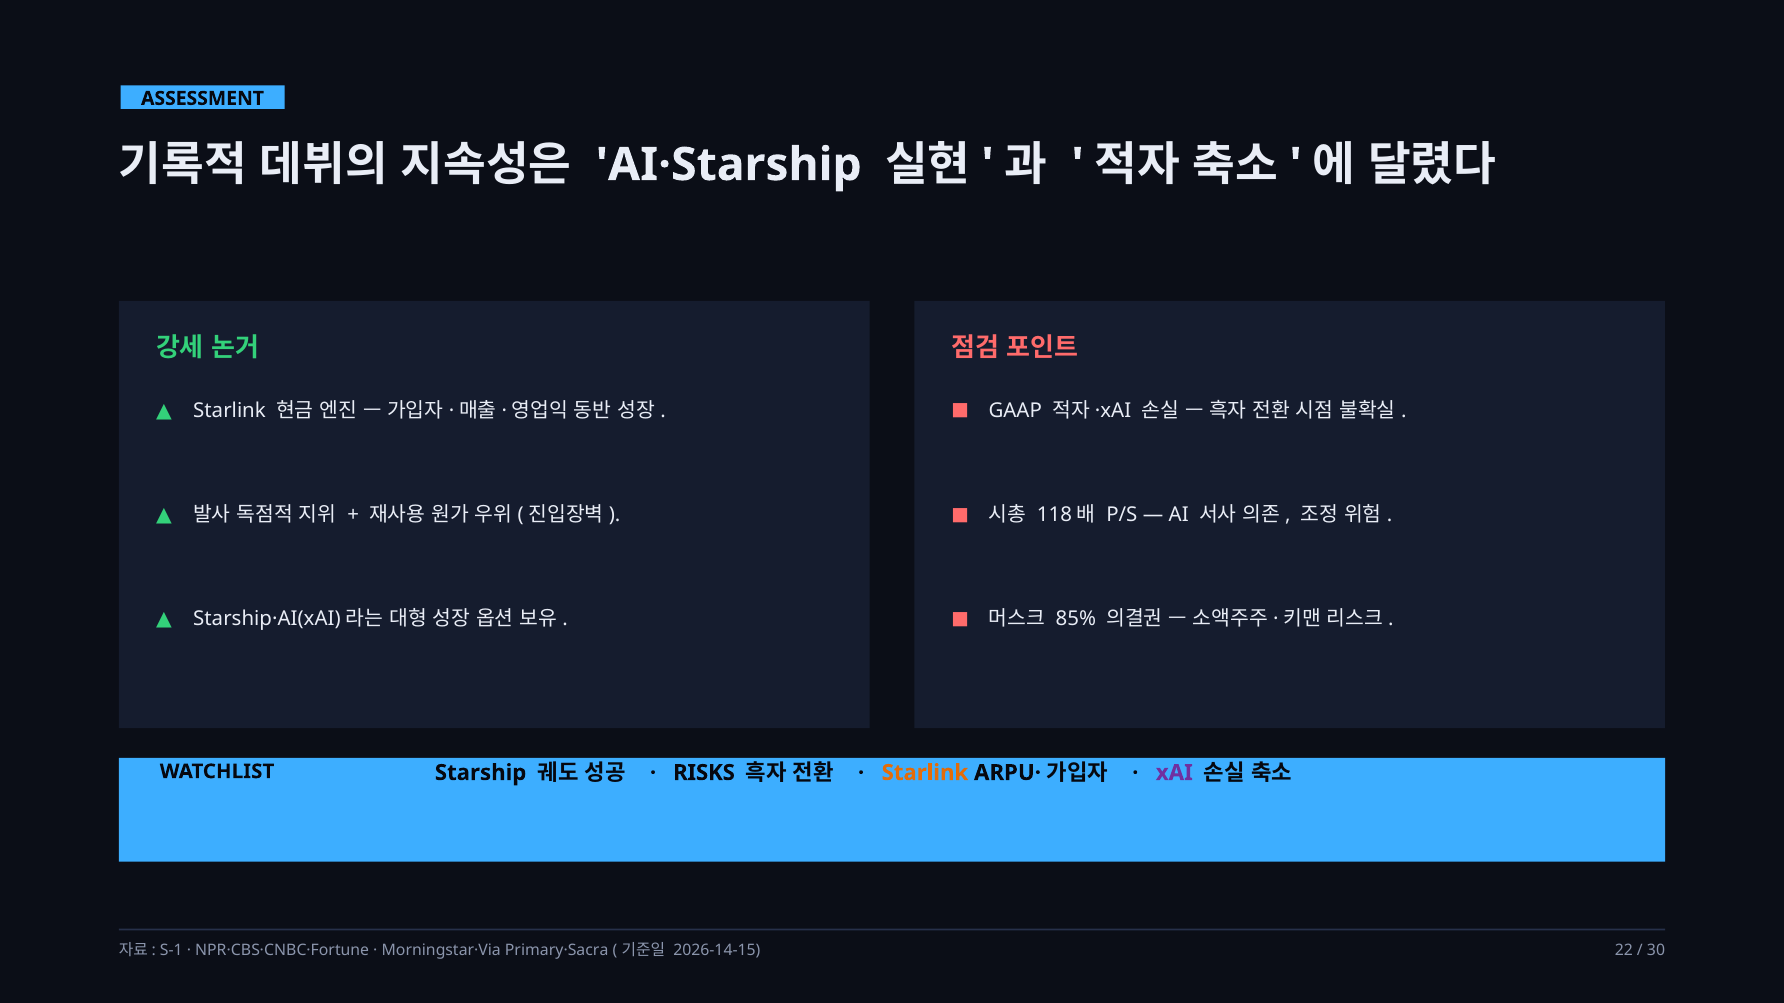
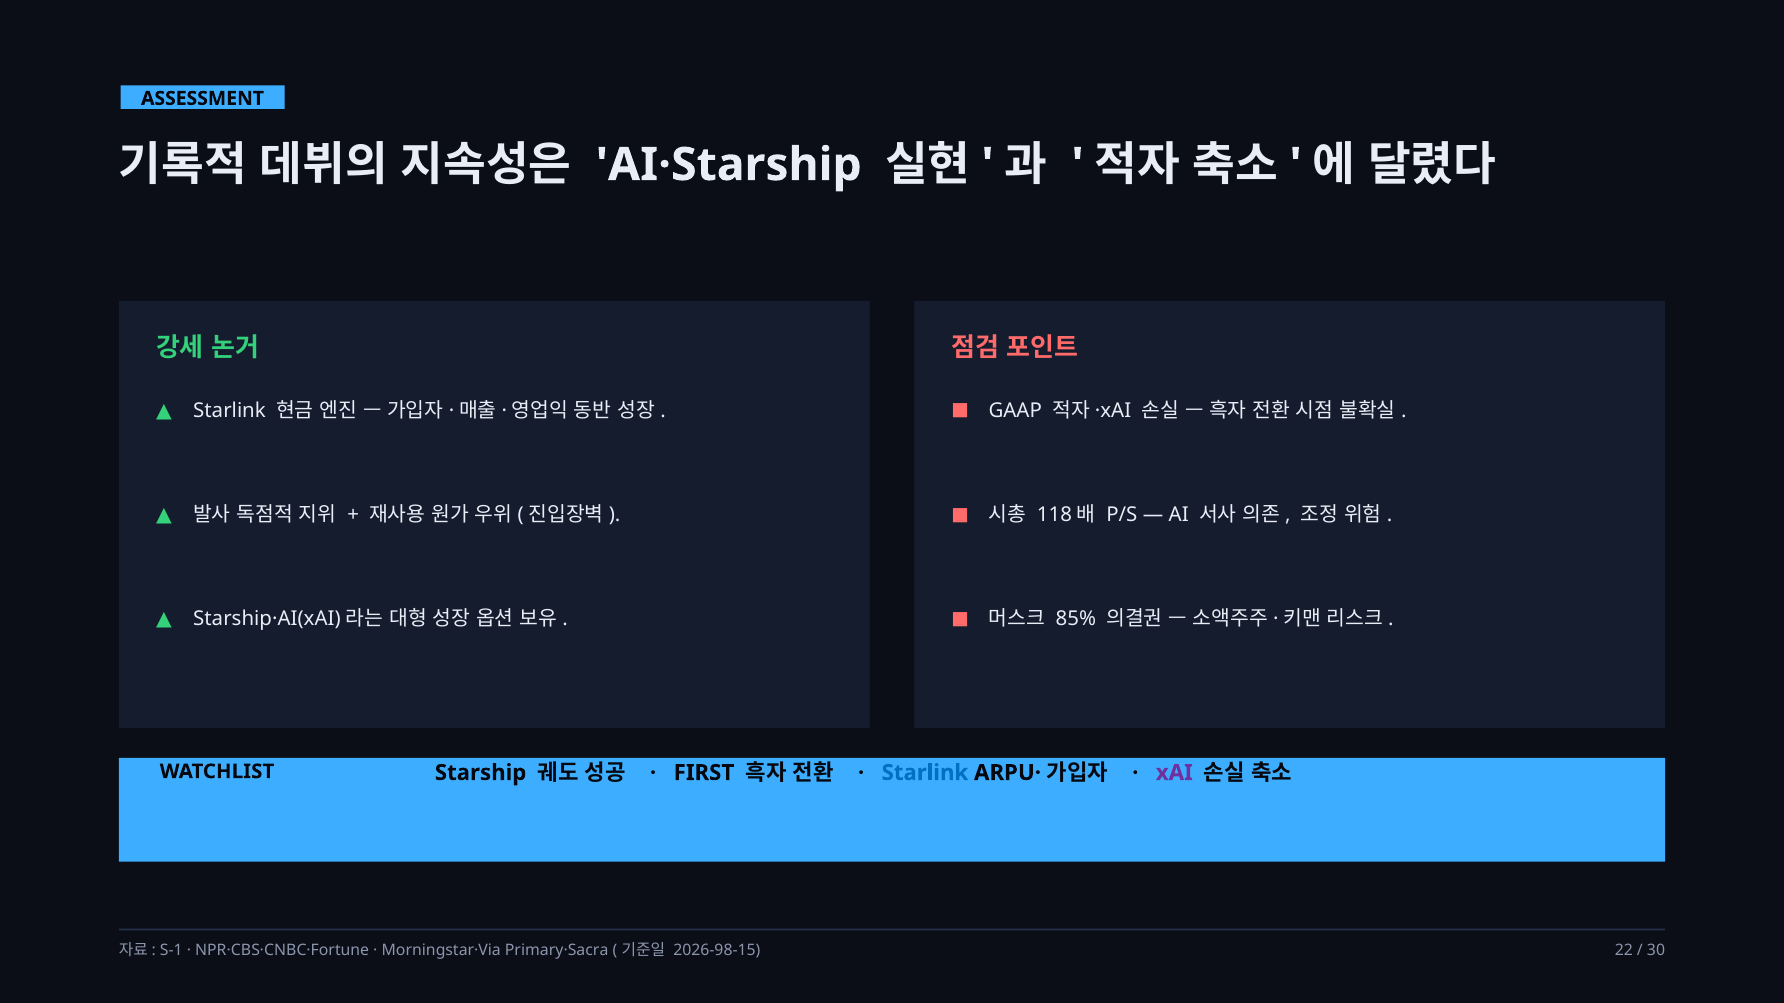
RISKS: RISKS -> FIRST (704, 773)
Starlink colour: orange -> blue (925, 773)
2026-14-15: 2026-14-15 -> 2026-98-15 (717, 951)
